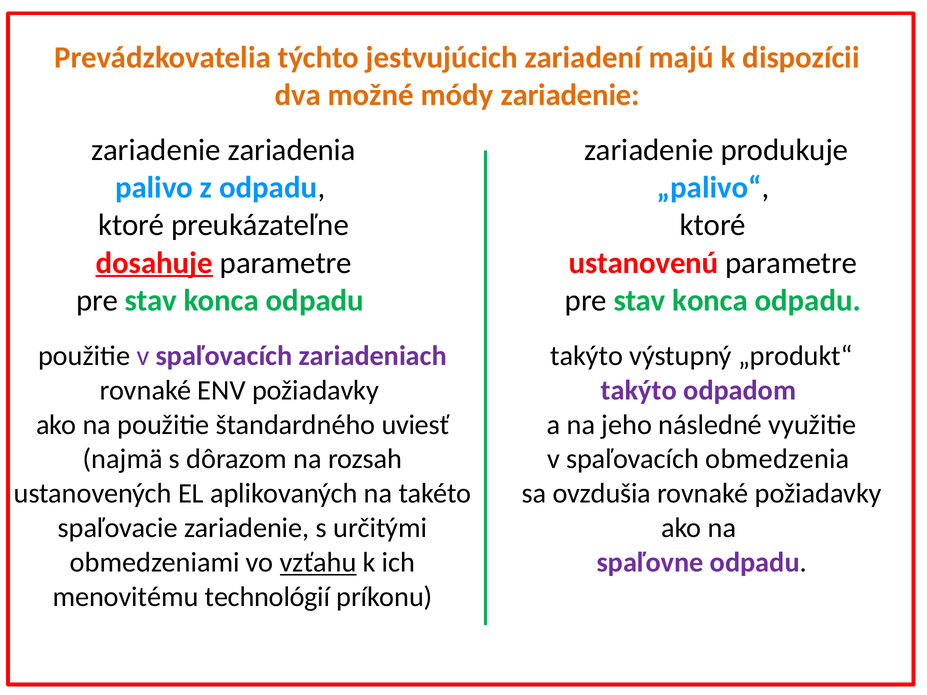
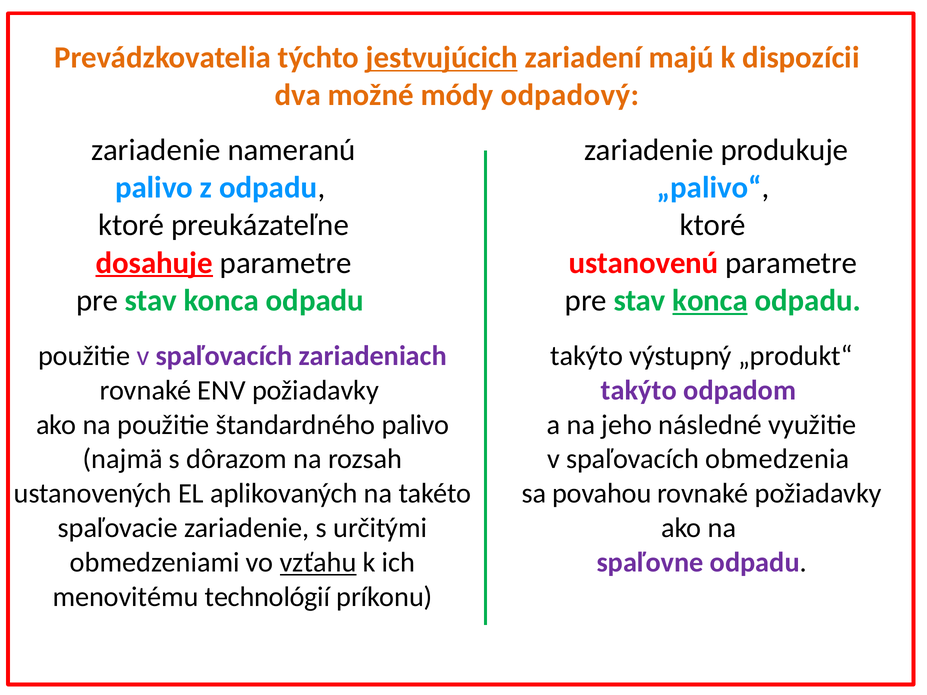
jestvujúcich underline: none -> present (442, 57)
módy zariadenie: zariadenie -> odpadový (570, 95)
zariadenia: zariadenia -> nameranú (292, 150)
konca underline: none -> present (710, 301)
štandardného uviesť: uviesť -> palivo (416, 425)
ovzdušia: ovzdušia -> povahou (602, 494)
